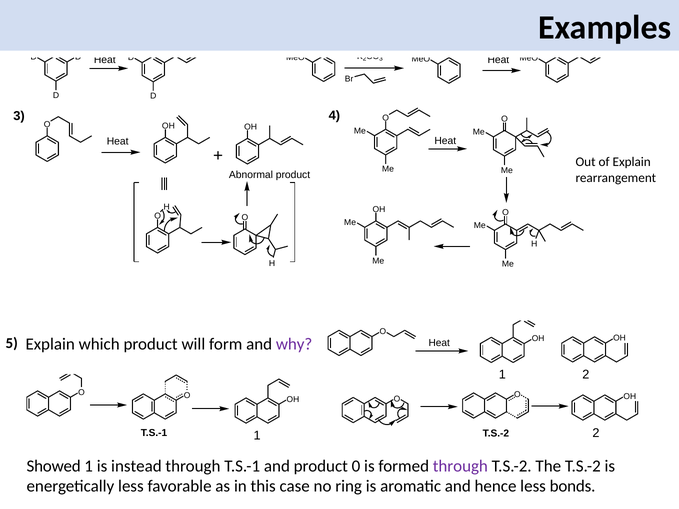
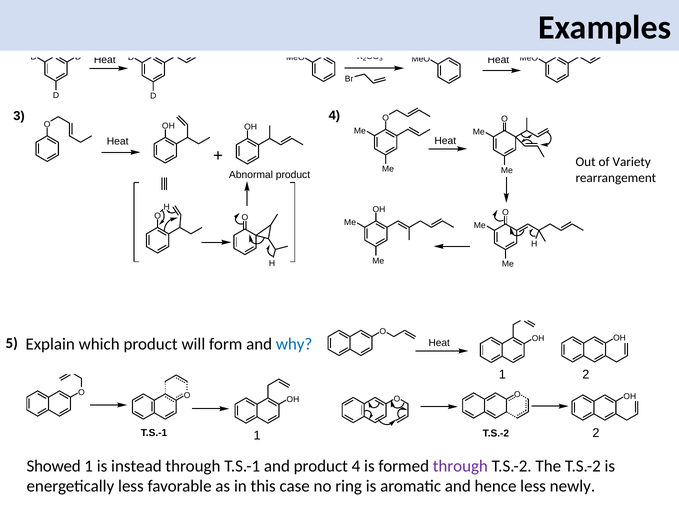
of Explain: Explain -> Variety (632, 162)
why colour: purple -> blue (294, 344)
product 0: 0 -> 4 (356, 466)
bonds: bonds -> newly (572, 487)
